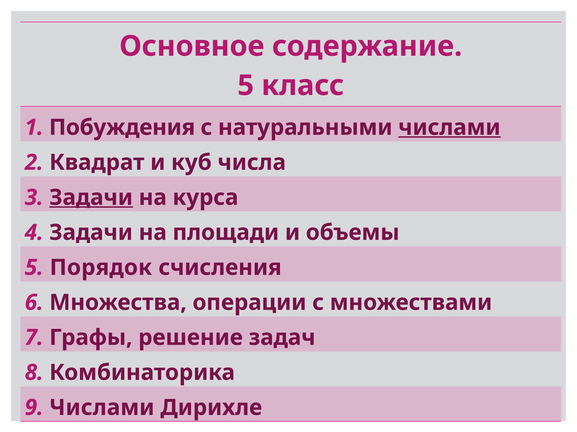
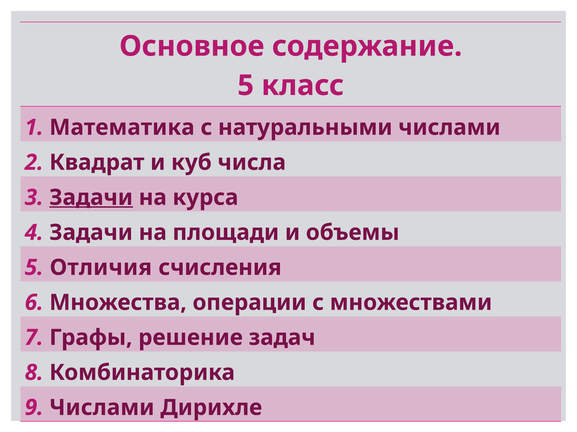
Побуждения: Побуждения -> Математика (122, 128)
числами underline: present -> none (449, 128)
Порядок: Порядок -> Отличия (101, 268)
